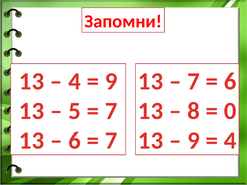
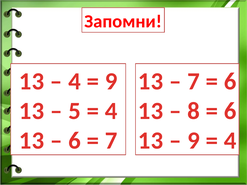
7: 7 -> 4 (111, 111)
0: 0 -> 6 (230, 111)
